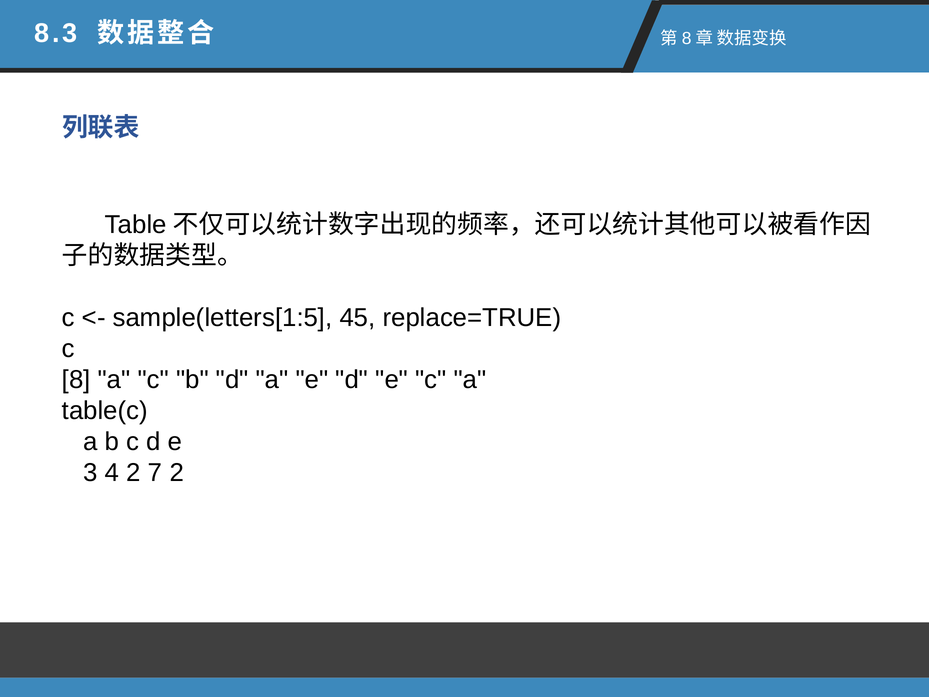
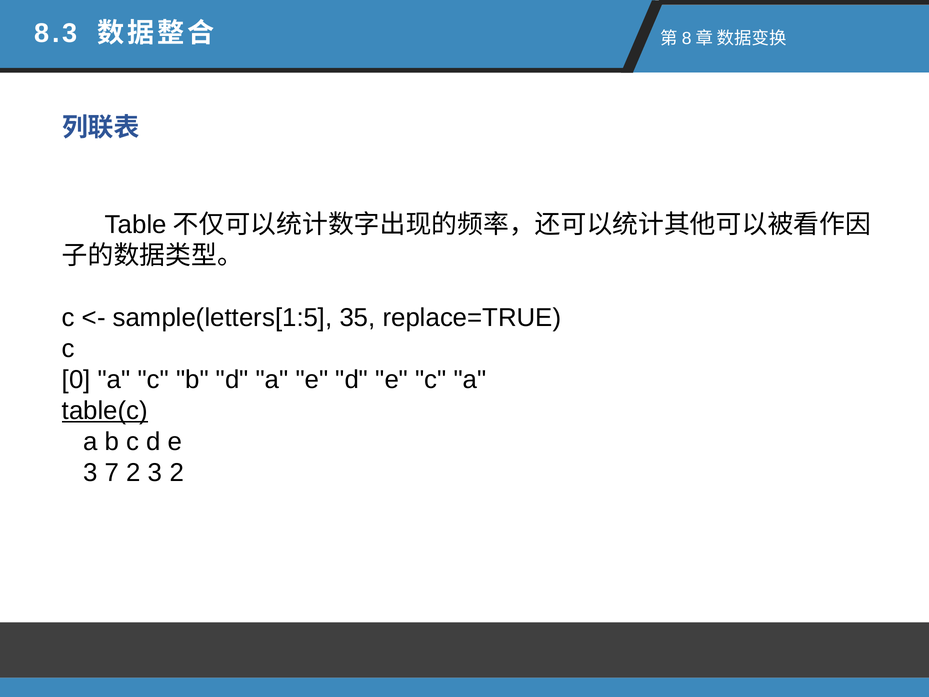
45: 45 -> 35 (357, 318)
8: 8 -> 0 (76, 380)
table(c underline: none -> present (105, 411)
4: 4 -> 7 (112, 473)
2 7: 7 -> 3 (155, 473)
